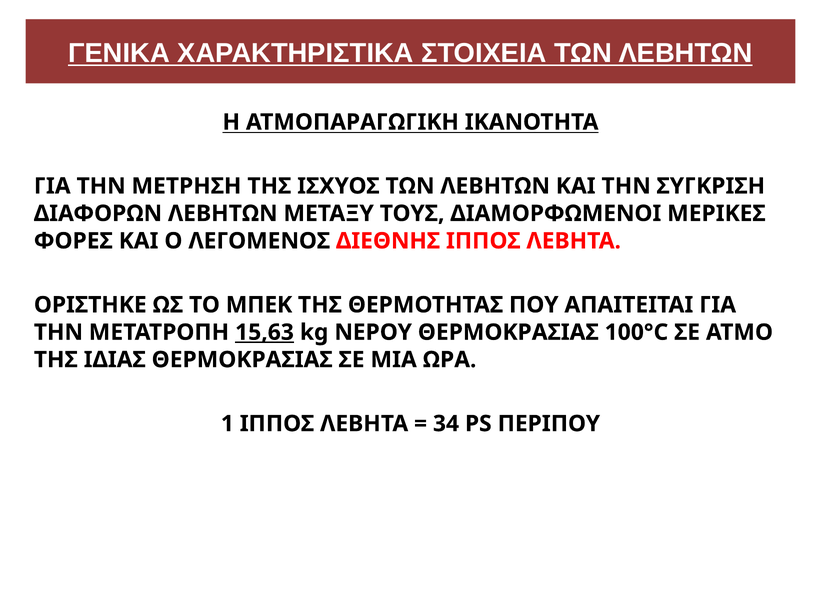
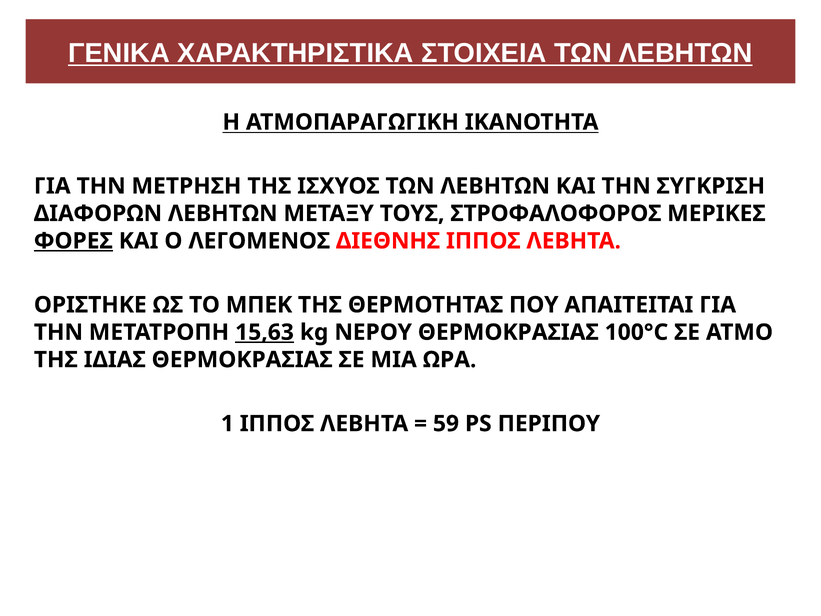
ΔΙΑΜΟΡΦΩΜΕΝΟΙ: ΔΙΑΜΟΡΦΩΜΕΝΟΙ -> ΣΤΡΟΦΑΛΟΦΟΡΟΣ (556, 213)
ΦΟΡΕΣ underline: none -> present (73, 241)
34: 34 -> 59 (446, 423)
